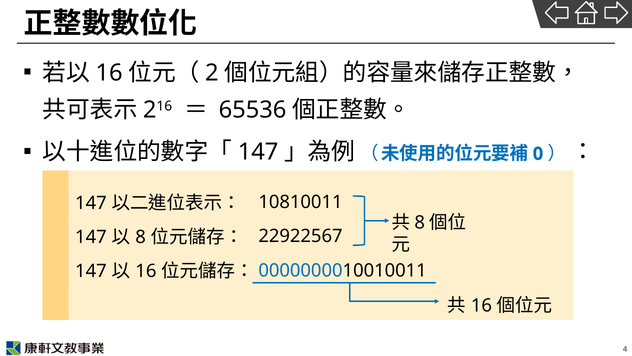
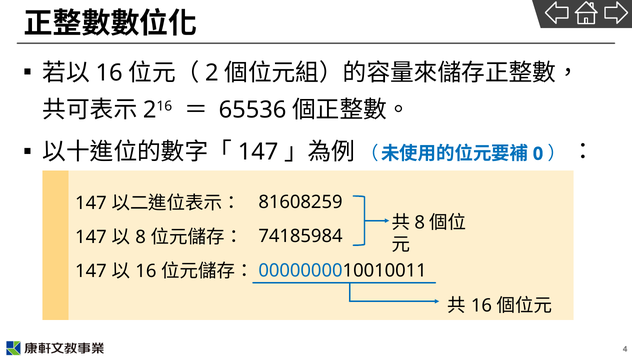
10810011: 10810011 -> 81608259 (300, 202)
22922567: 22922567 -> 74185984 (300, 236)
